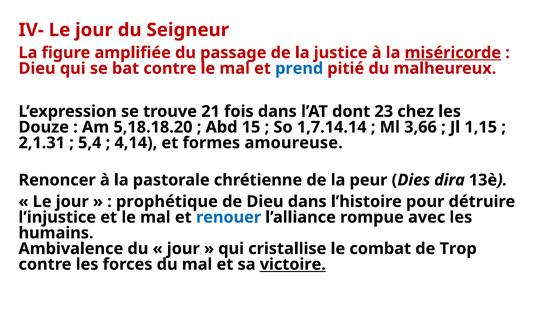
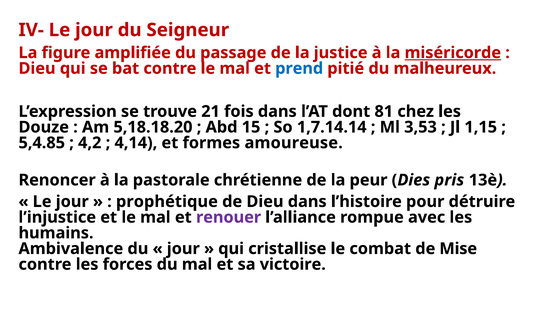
23: 23 -> 81 (384, 111)
3,66: 3,66 -> 3,53 (421, 127)
2,1.31: 2,1.31 -> 5,4.85 (42, 143)
5,4: 5,4 -> 4,2 (90, 143)
dira: dira -> pris (449, 180)
renouer colour: blue -> purple (229, 217)
Trop: Trop -> Mise (458, 249)
victoire underline: present -> none (293, 264)
